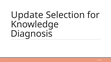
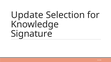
Diagnosis: Diagnosis -> Signature (32, 34)
